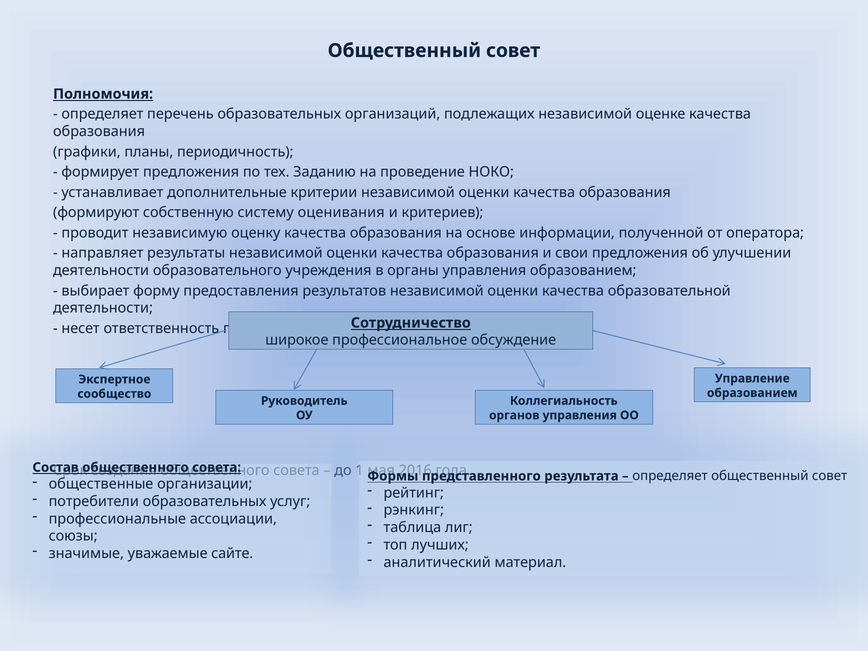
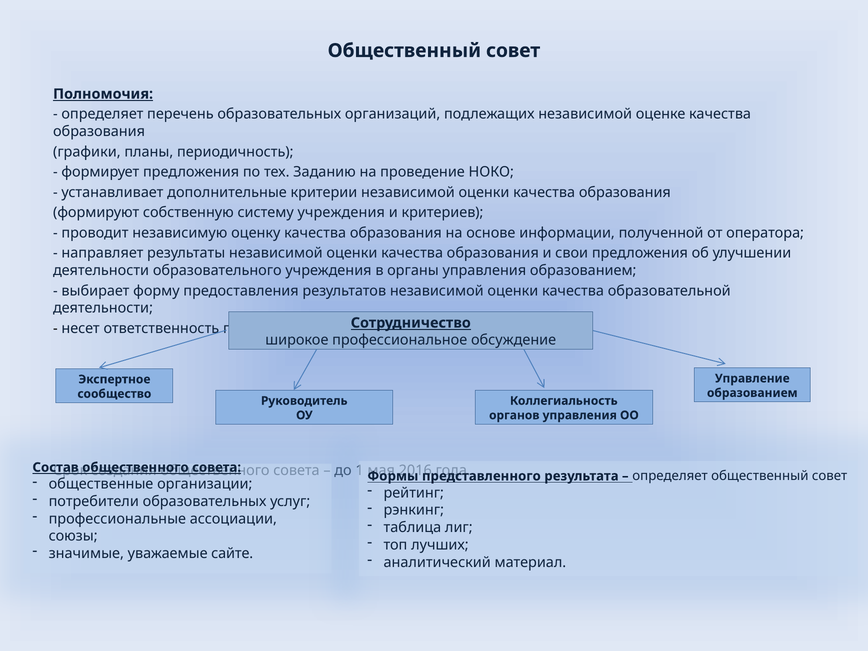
систему оценивания: оценивания -> учреждения (341, 213)
